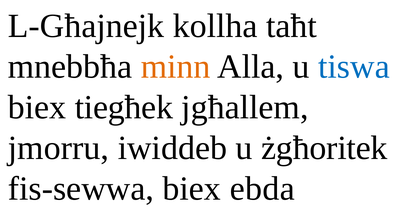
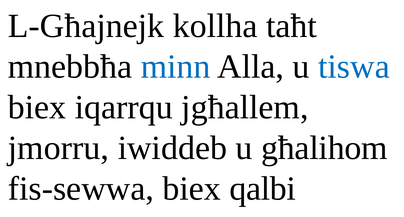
minn colour: orange -> blue (176, 67)
tiegħek: tiegħek -> iqarrqu (124, 107)
żgħoritek: żgħoritek -> għalihom (324, 148)
ebda: ebda -> qalbi (263, 189)
